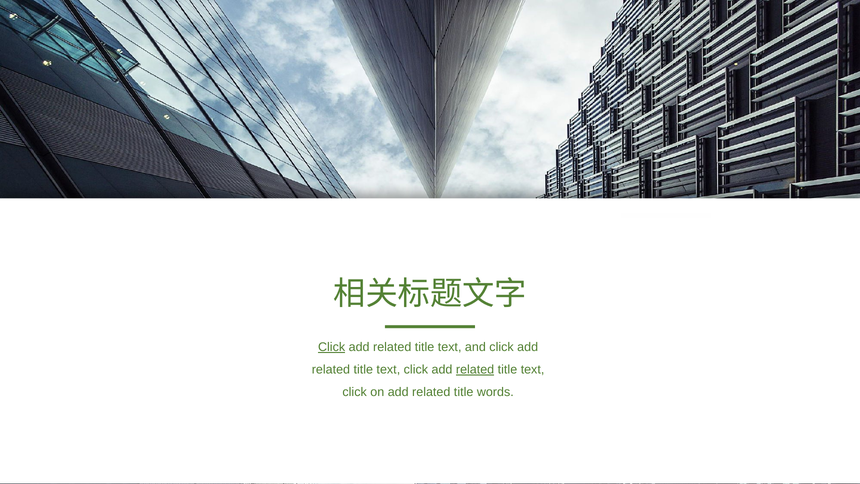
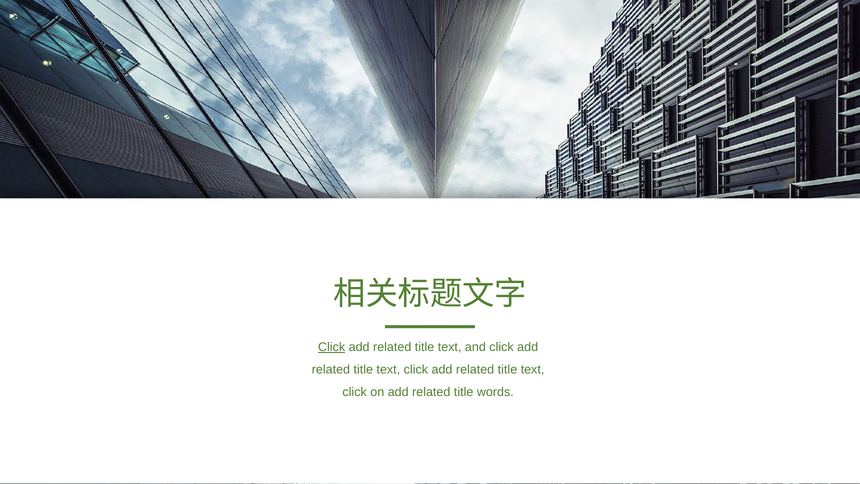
related underline: present -> none (475, 369)
